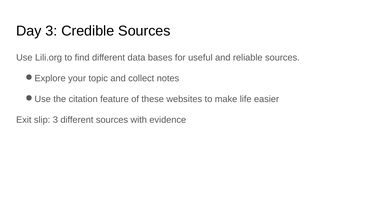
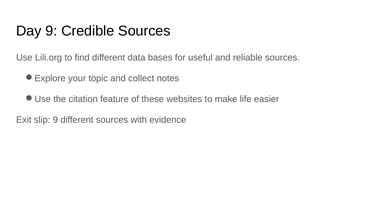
Day 3: 3 -> 9 (51, 31)
slip 3: 3 -> 9 (55, 120)
